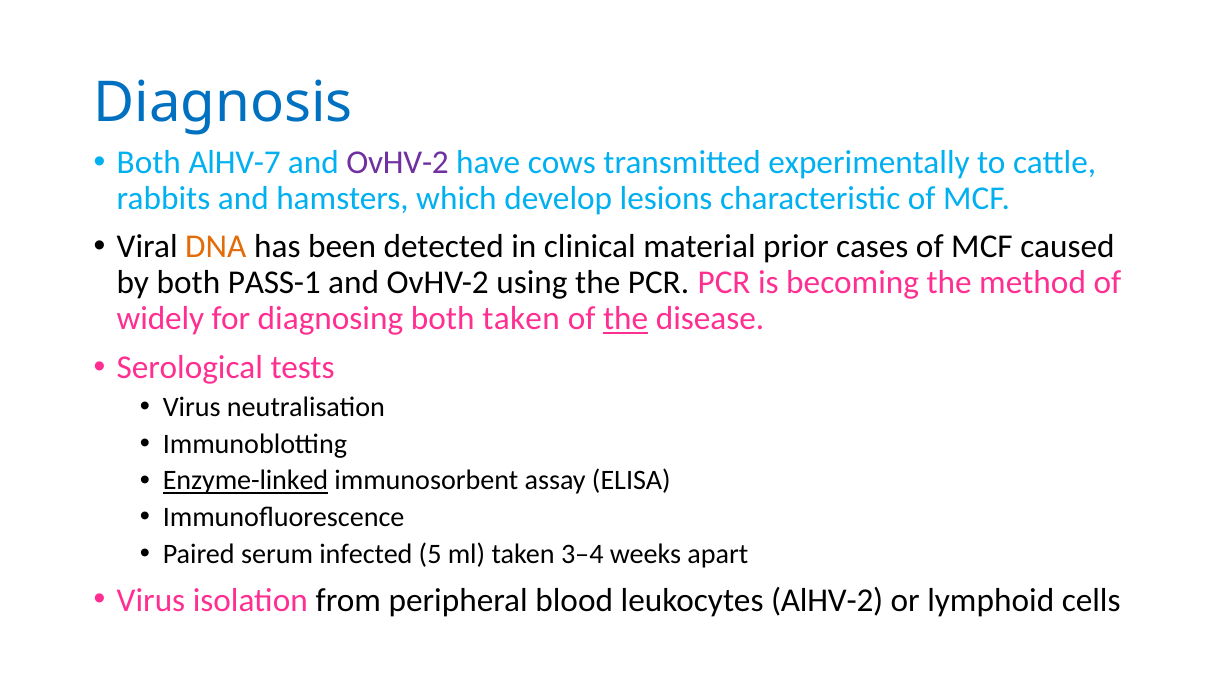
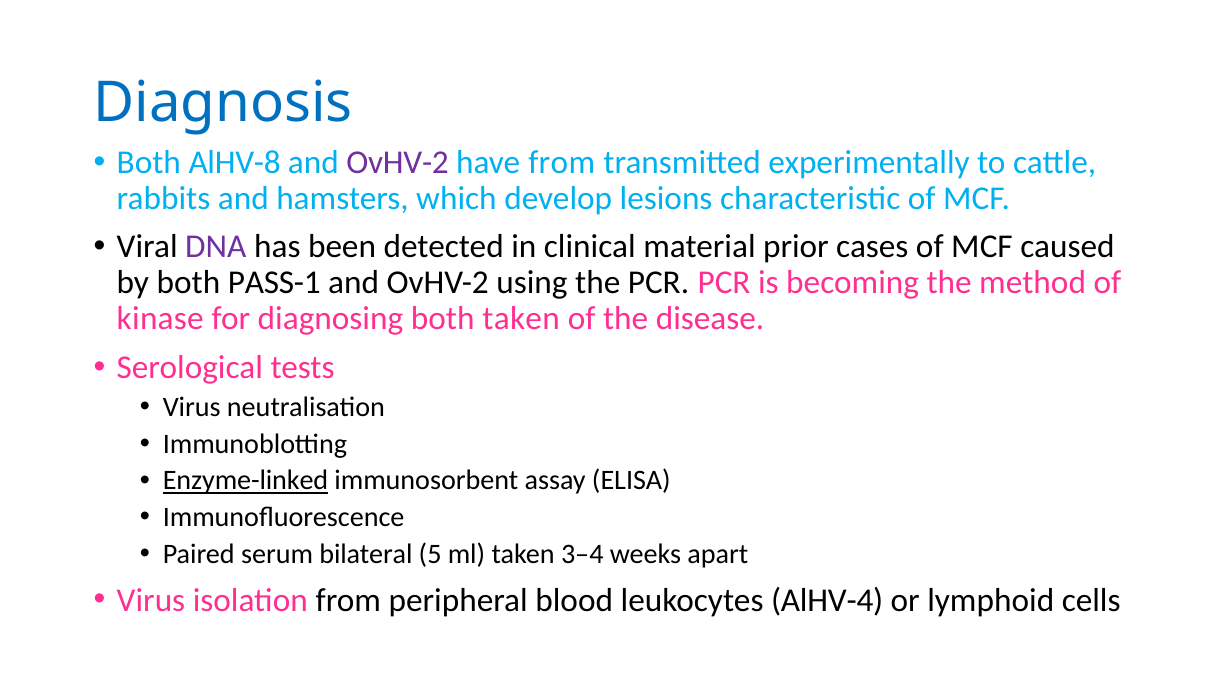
AlHV-7: AlHV-7 -> AlHV-8 (235, 162)
have cows: cows -> from (562, 162)
DNA colour: orange -> purple (216, 247)
widely: widely -> kinase (160, 319)
the underline: present -> none (626, 319)
infected: infected -> bilateral (366, 554)
AlHV-2: AlHV-2 -> AlHV-4 (827, 600)
